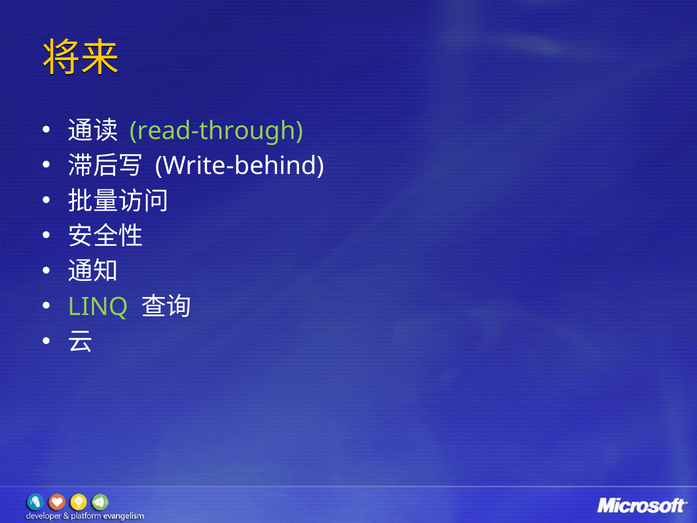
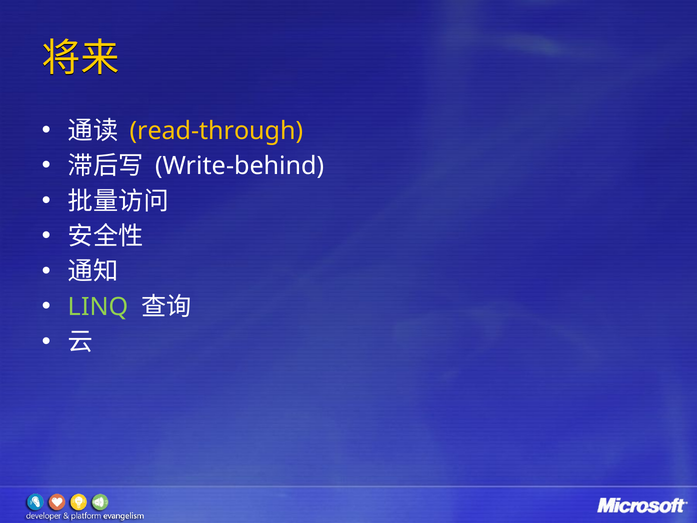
read-through colour: light green -> yellow (217, 131)
